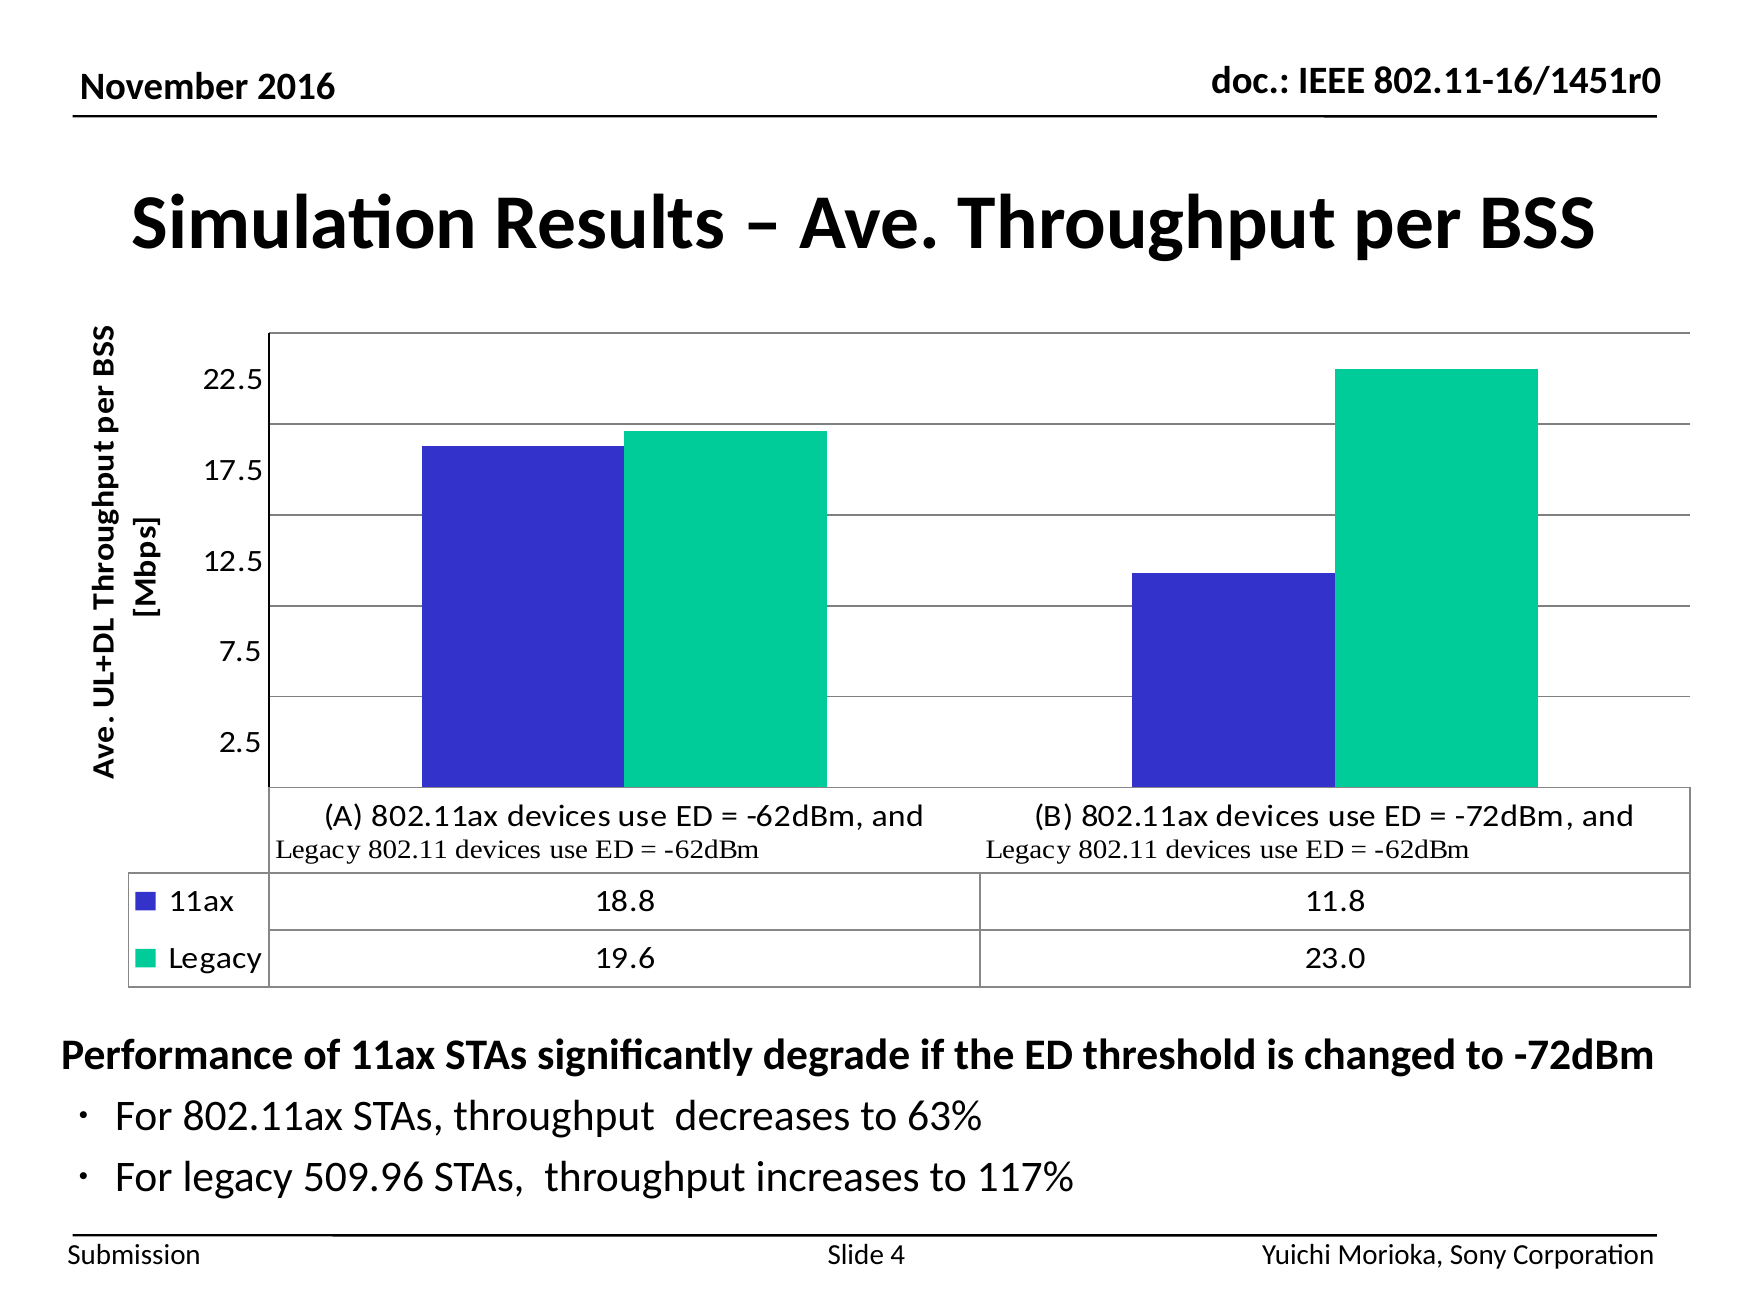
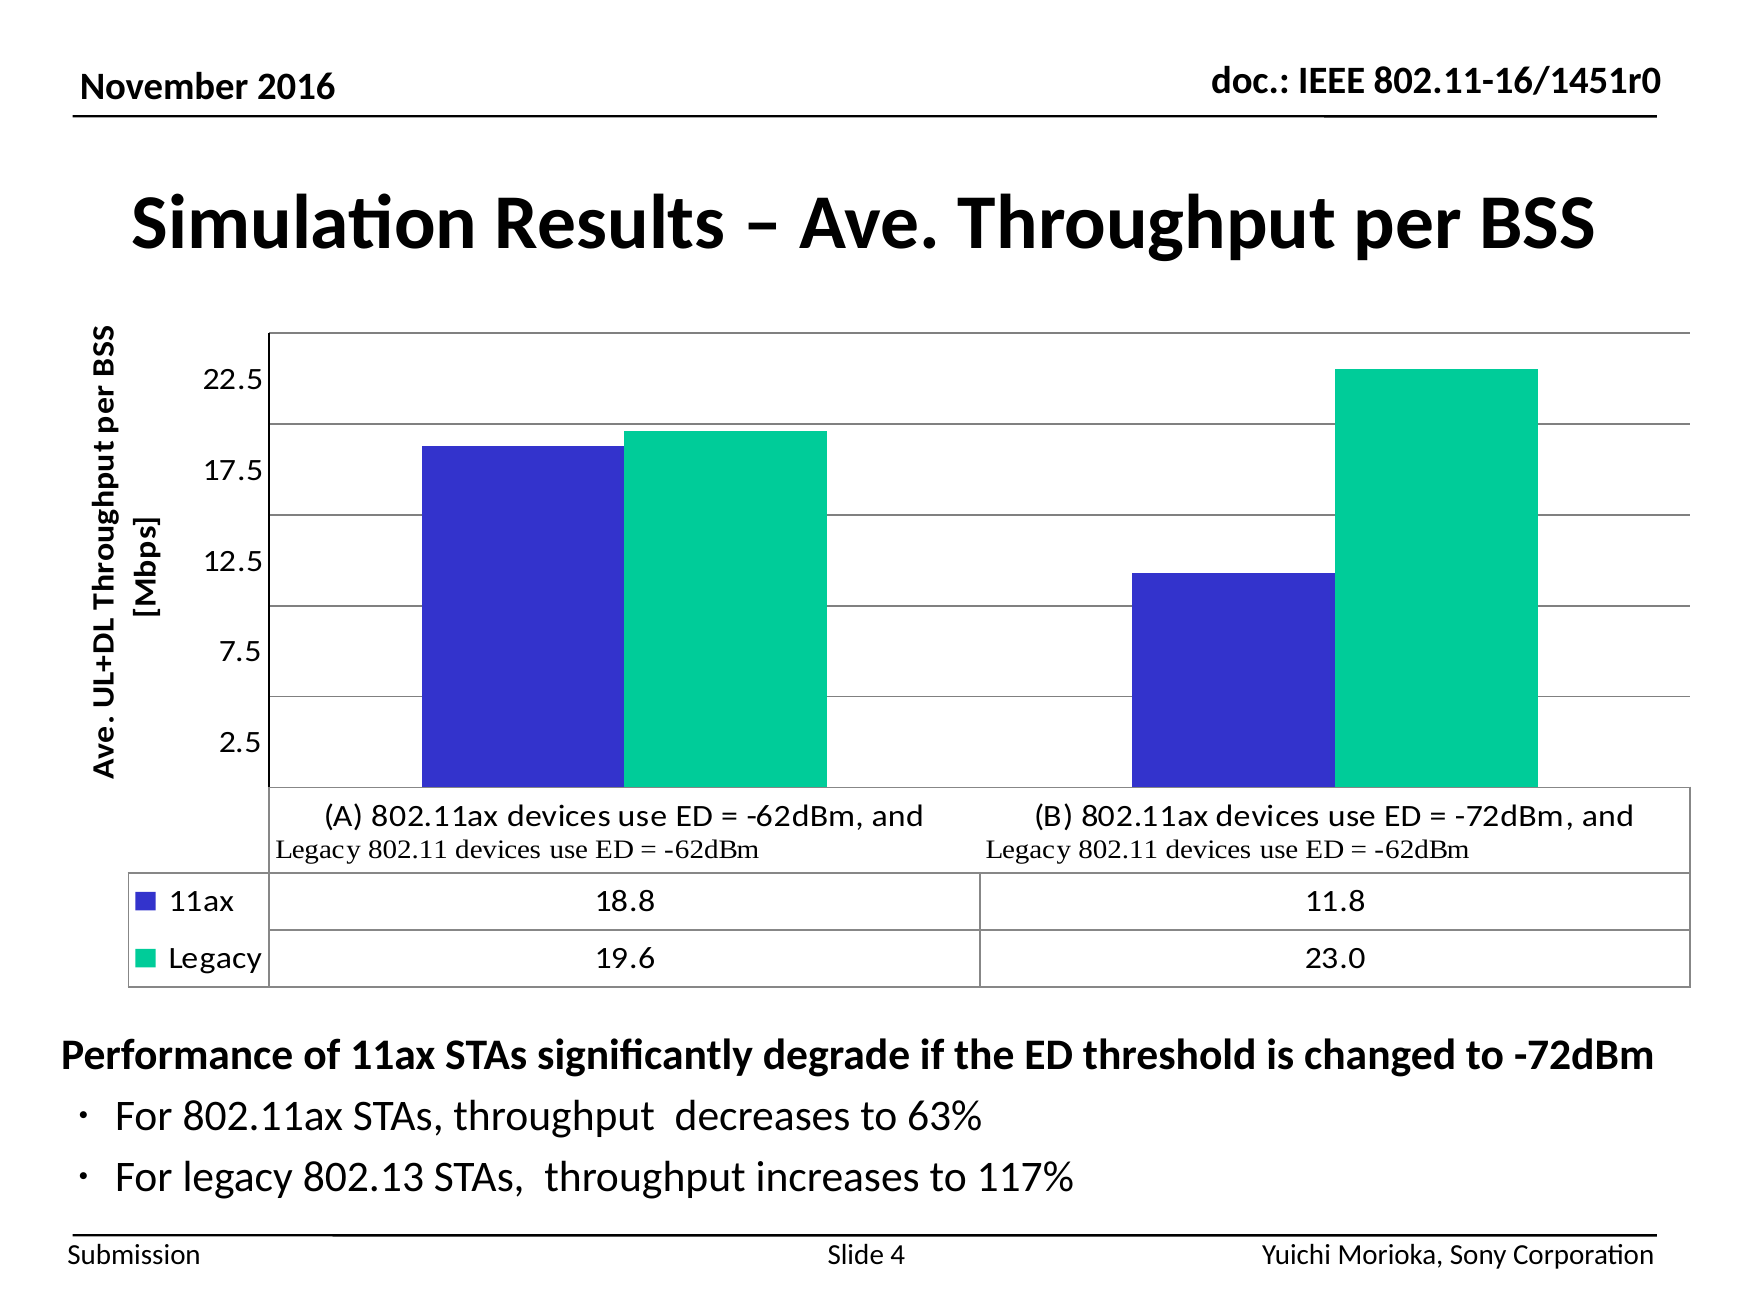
509.96: 509.96 -> 802.13 (363, 1177)
